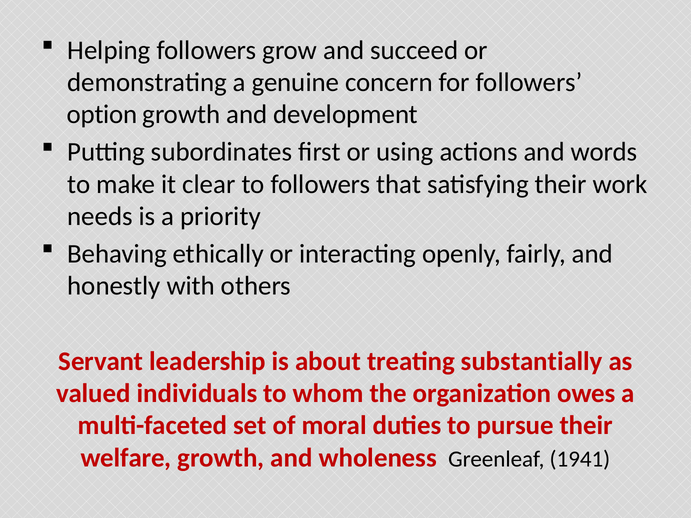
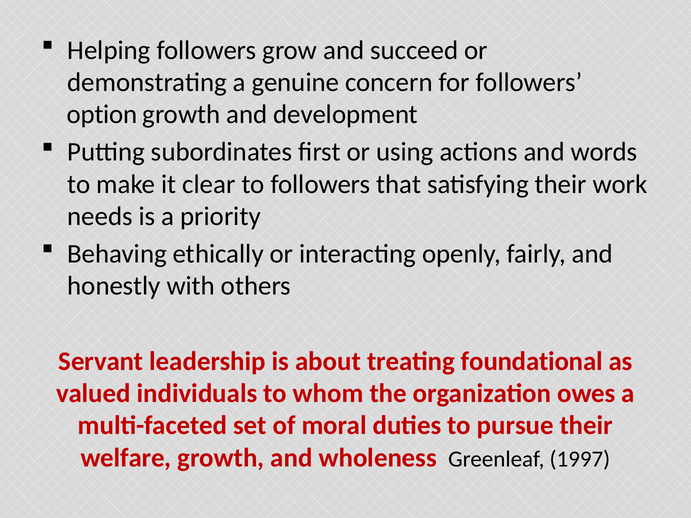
substantially: substantially -> foundational (532, 361)
1941: 1941 -> 1997 (580, 459)
